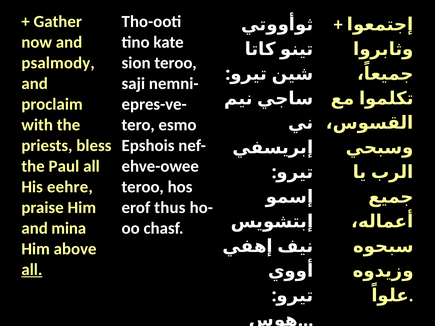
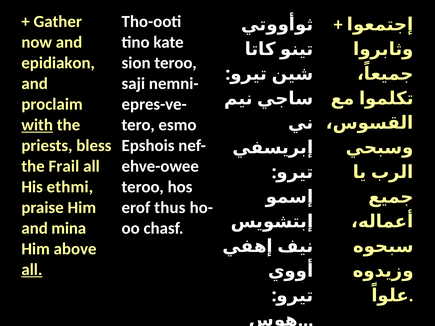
psalmody: psalmody -> epidiakon (58, 63)
with underline: none -> present (37, 125)
Paul: Paul -> Frail (64, 166)
eehre: eehre -> ethmi (70, 187)
